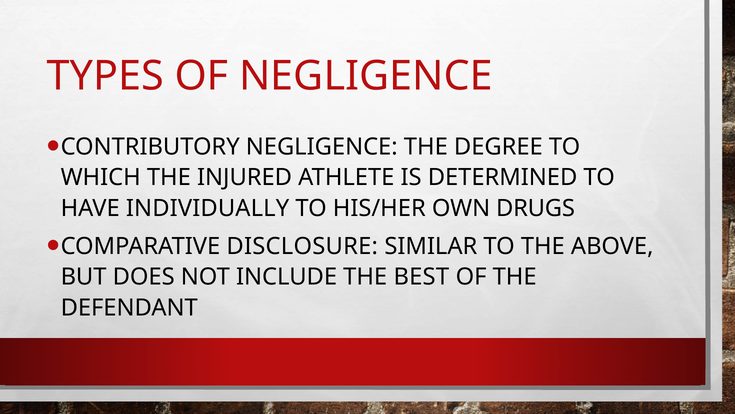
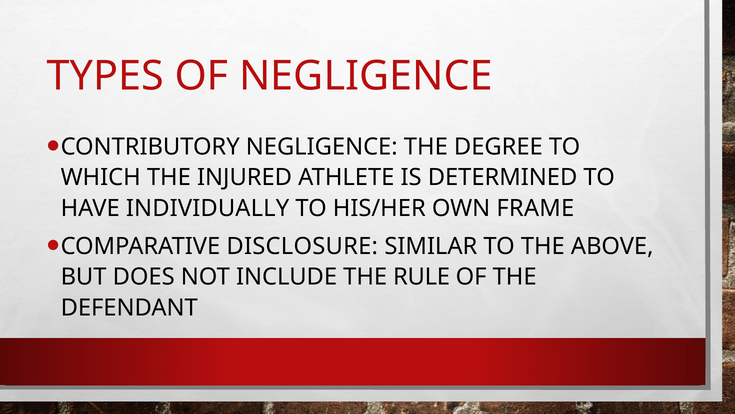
DRUGS: DRUGS -> FRAME (535, 208)
BEST: BEST -> RULE (422, 277)
